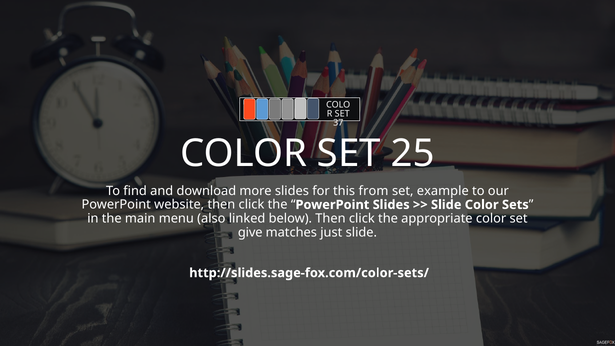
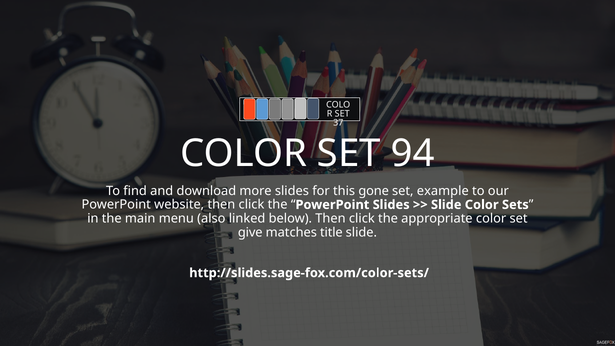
25: 25 -> 94 (413, 154)
from: from -> gone (374, 191)
just: just -> title (331, 232)
